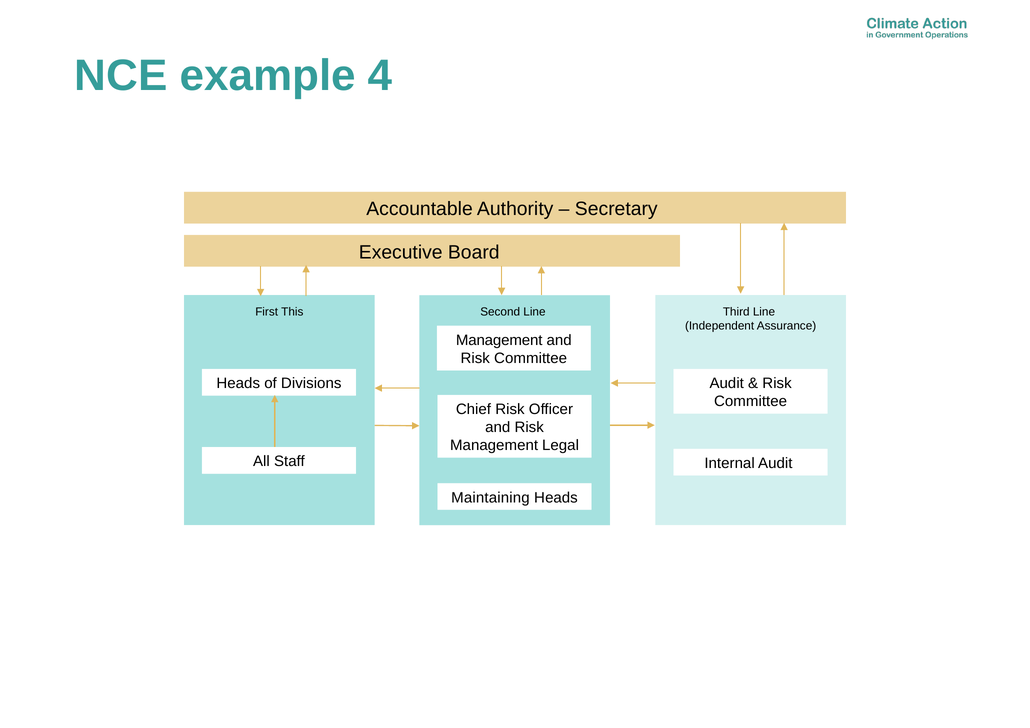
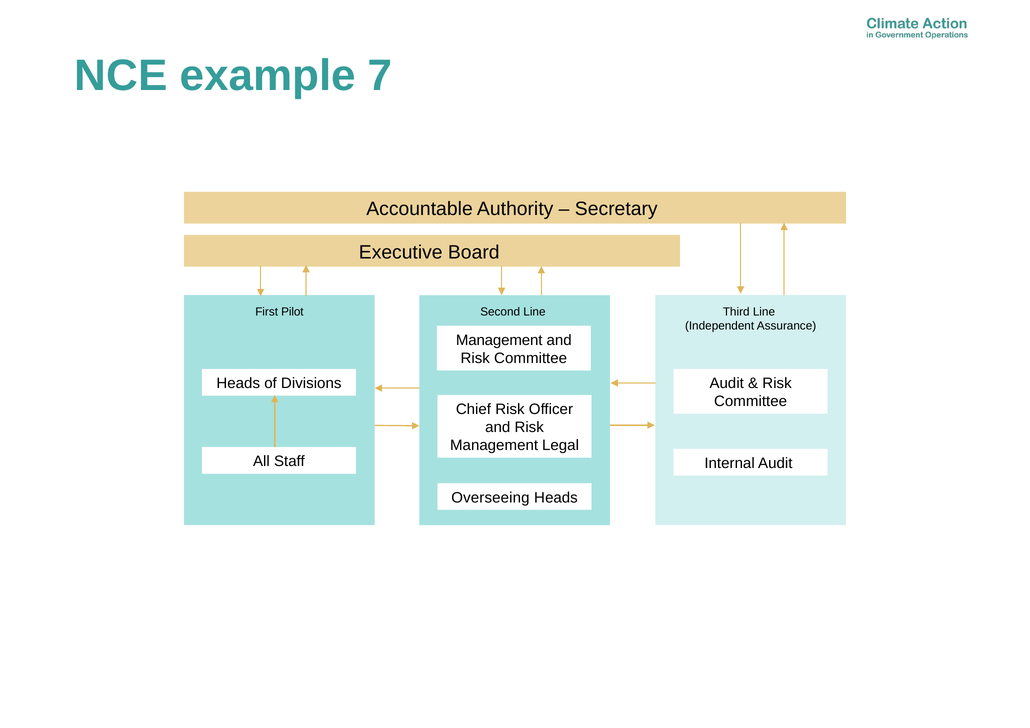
4: 4 -> 7 (380, 76)
This: This -> Pilot (292, 312)
Maintaining: Maintaining -> Overseeing (490, 498)
